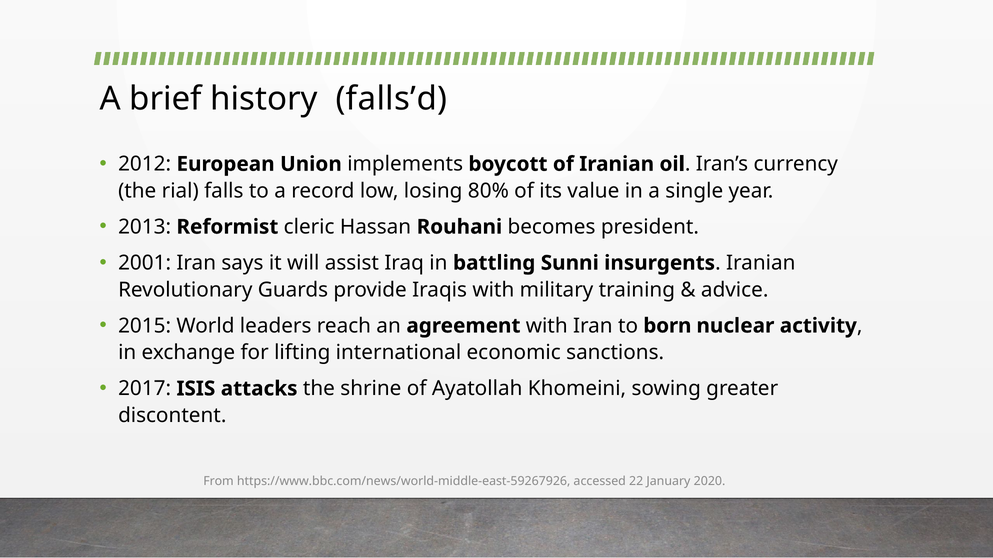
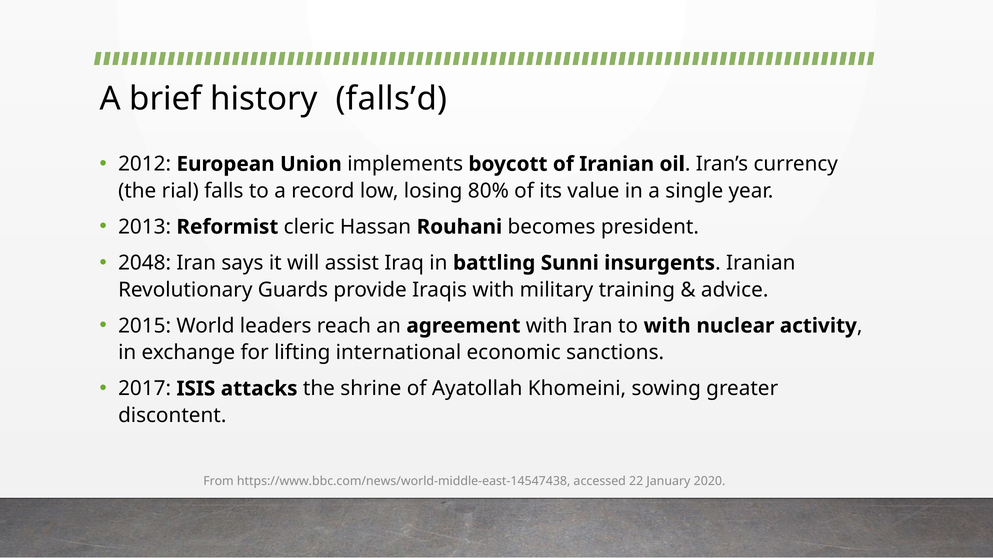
2001: 2001 -> 2048 (145, 263)
to born: born -> with (667, 326)
https://www.bbc.com/news/world-middle-east-59267926: https://www.bbc.com/news/world-middle-east-59267926 -> https://www.bbc.com/news/world-middle-east-14547438 (404, 482)
